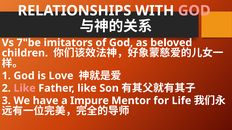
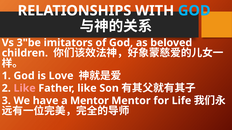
GOD colour: pink -> light blue (194, 11)
7"be: 7"be -> 3"be (29, 43)
a Impure: Impure -> Mentor (89, 101)
